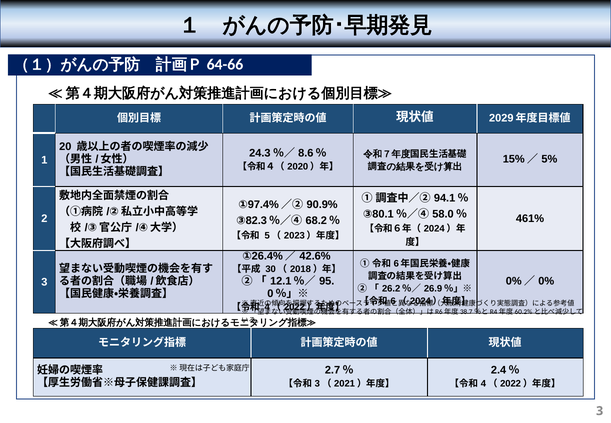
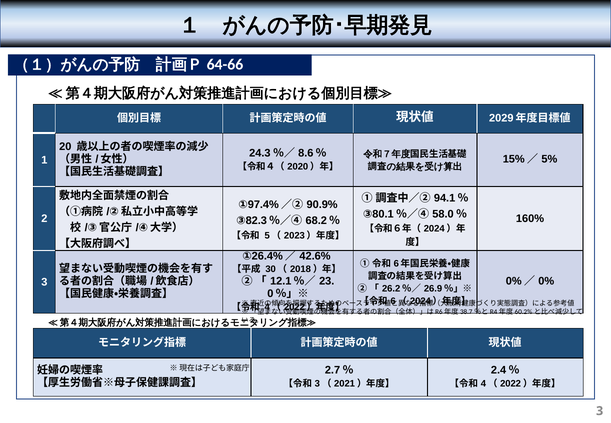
461%: 461% -> 160% (530, 219)
95: 95 -> 23 (327, 281)
